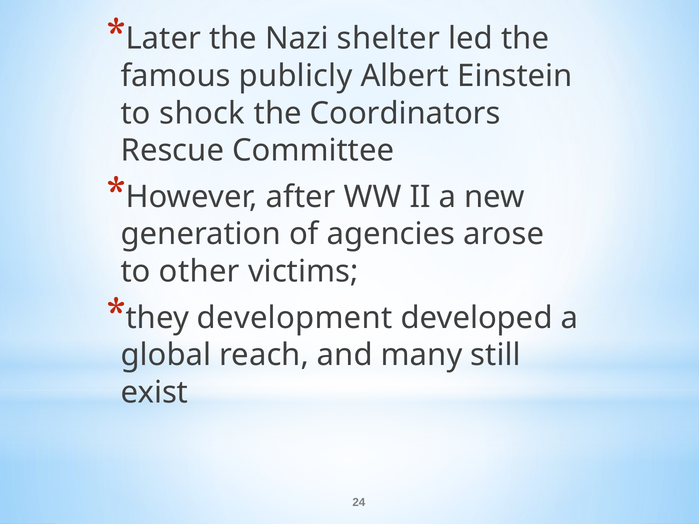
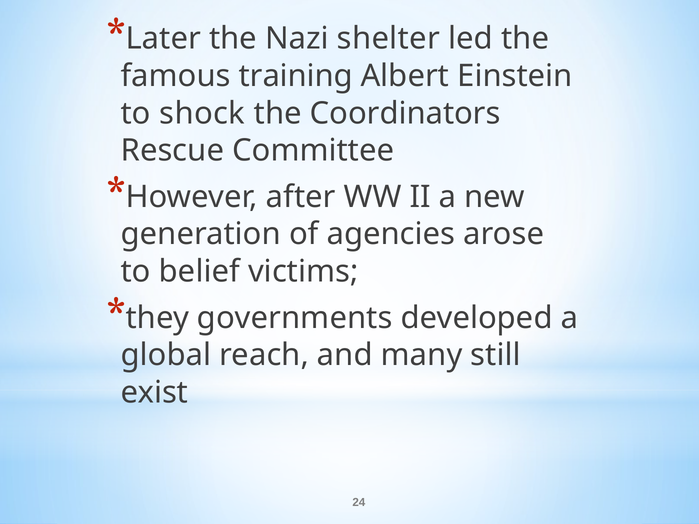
publicly: publicly -> training (296, 76)
other: other -> belief (199, 272)
development: development -> governments (295, 318)
